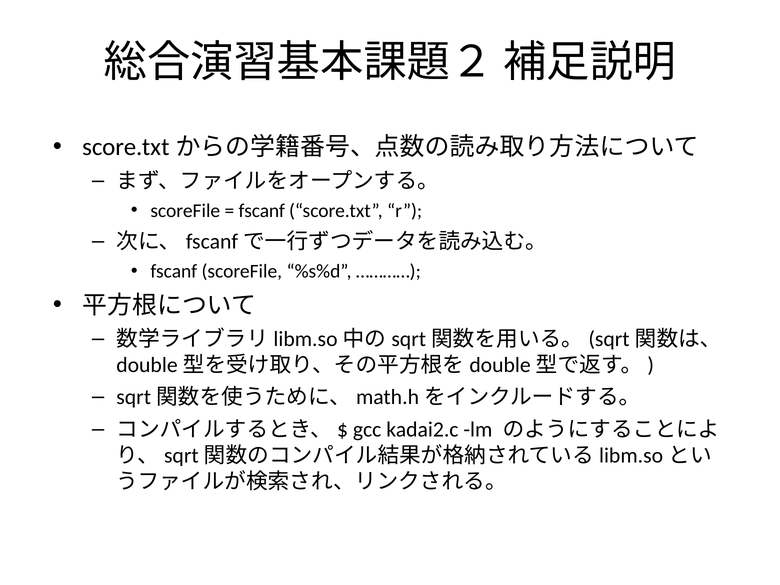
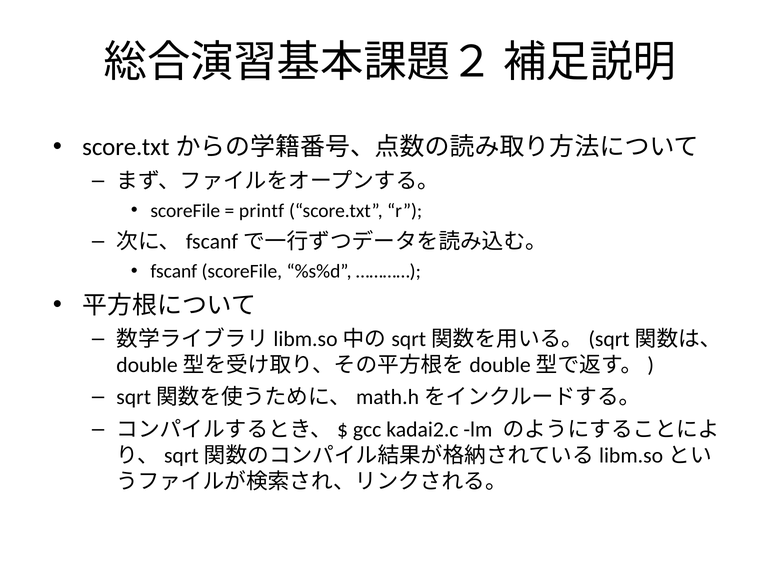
fscanf: fscanf -> printf (262, 211)
